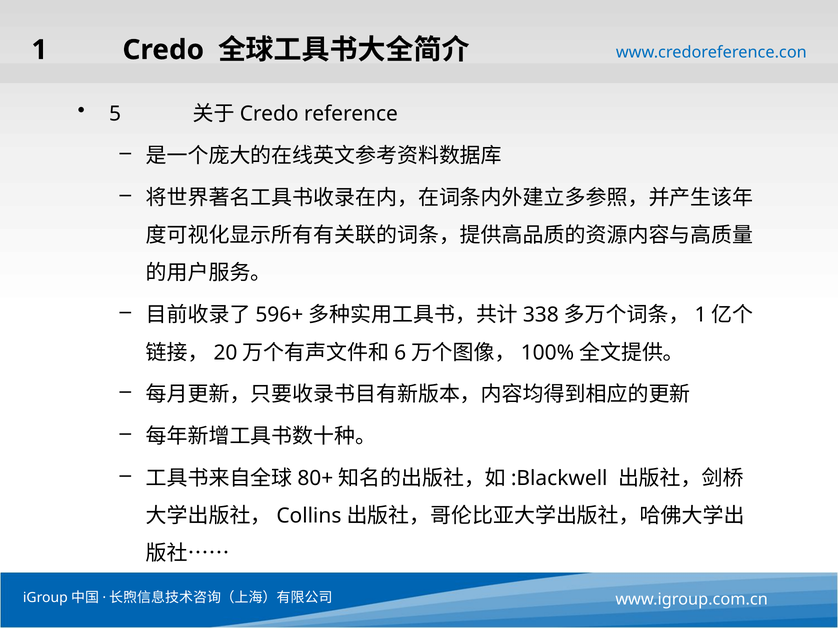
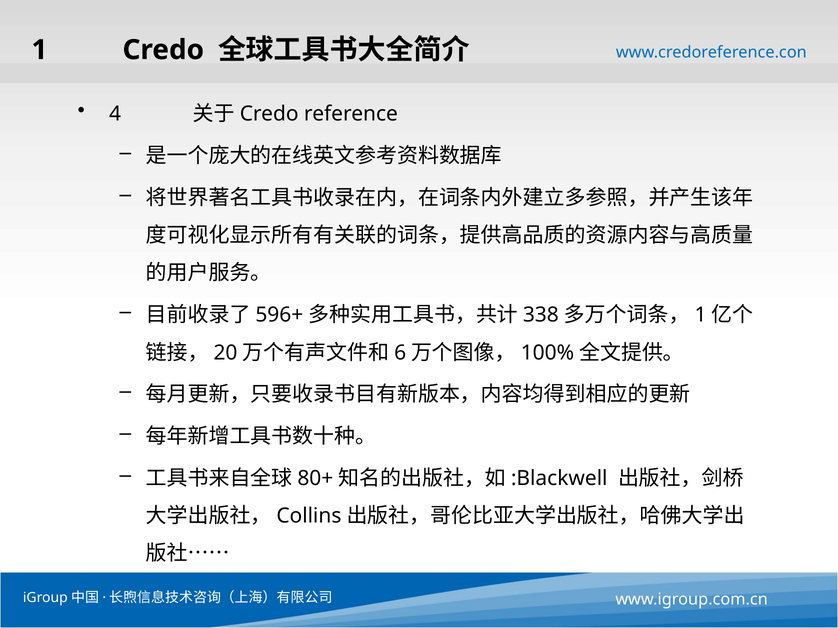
5: 5 -> 4 (115, 114)
